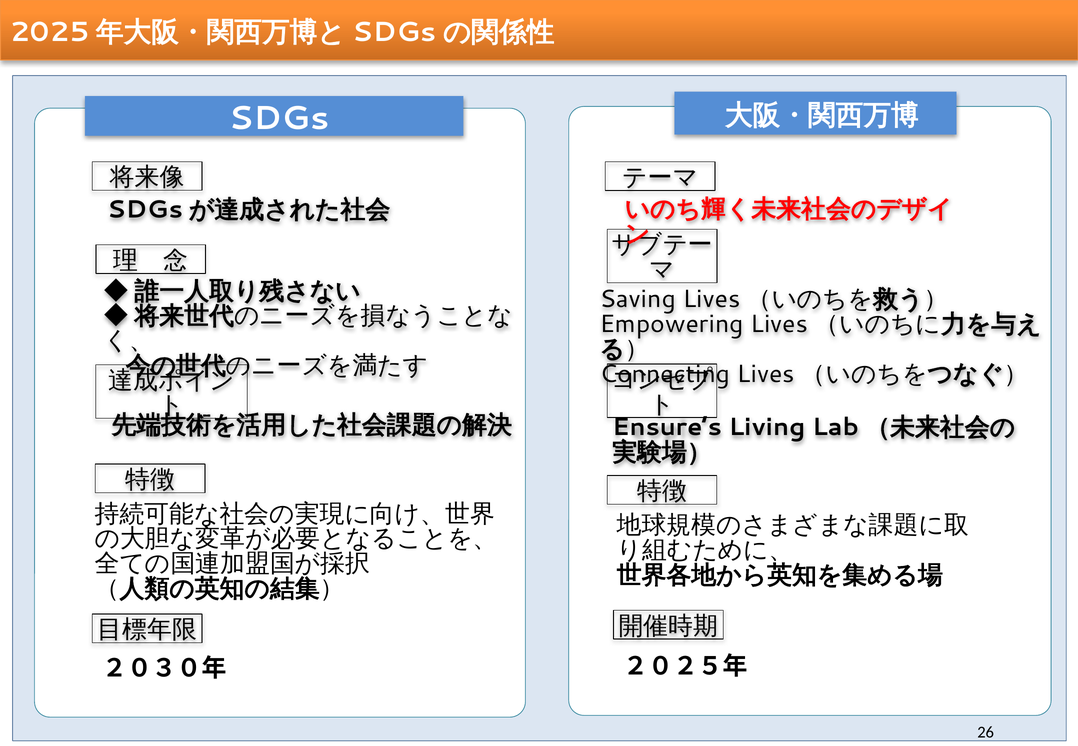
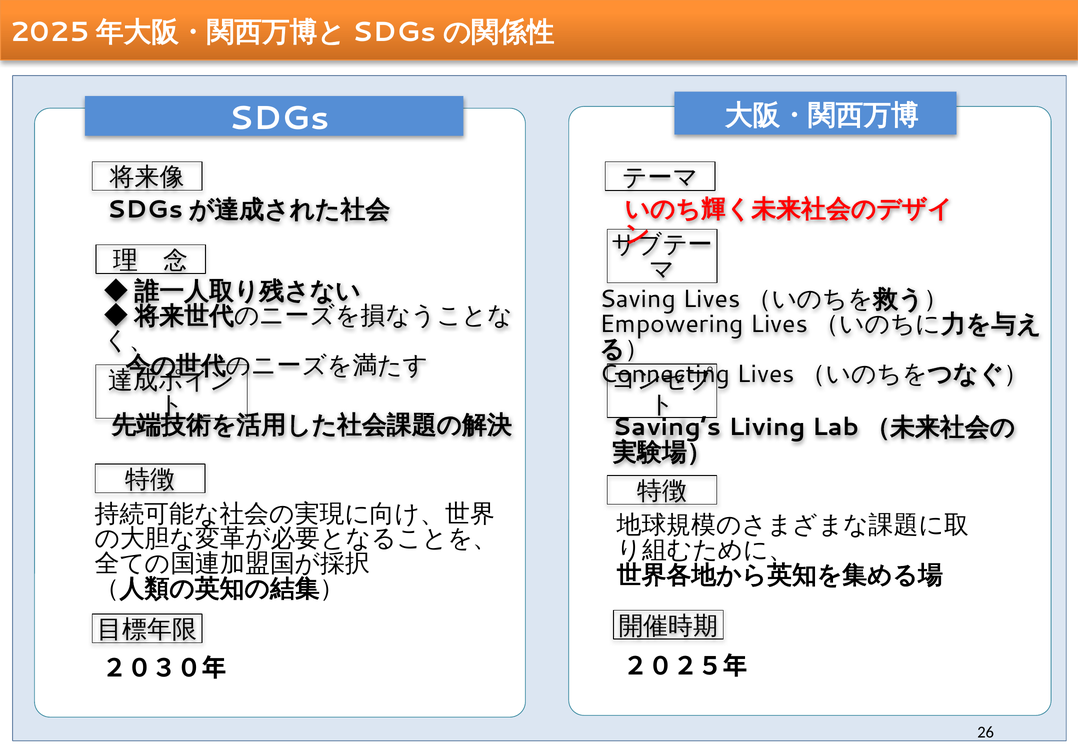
Ensure’s: Ensure’s -> Saving’s (667, 427)
